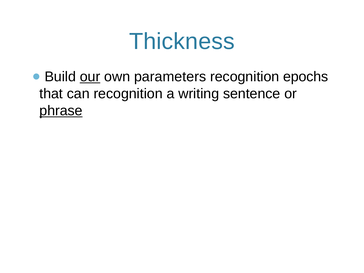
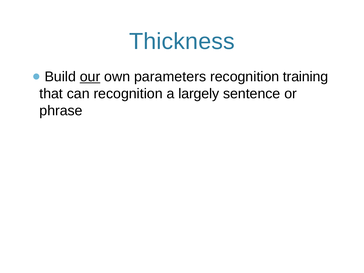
epochs: epochs -> training (306, 77)
writing: writing -> largely (199, 94)
phrase underline: present -> none (61, 111)
